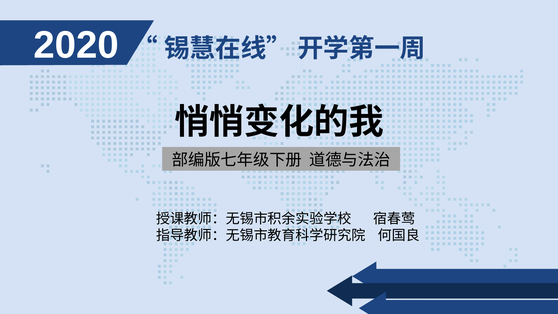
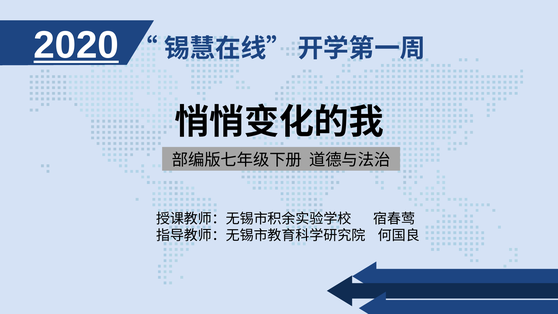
2020 underline: none -> present (76, 45)
